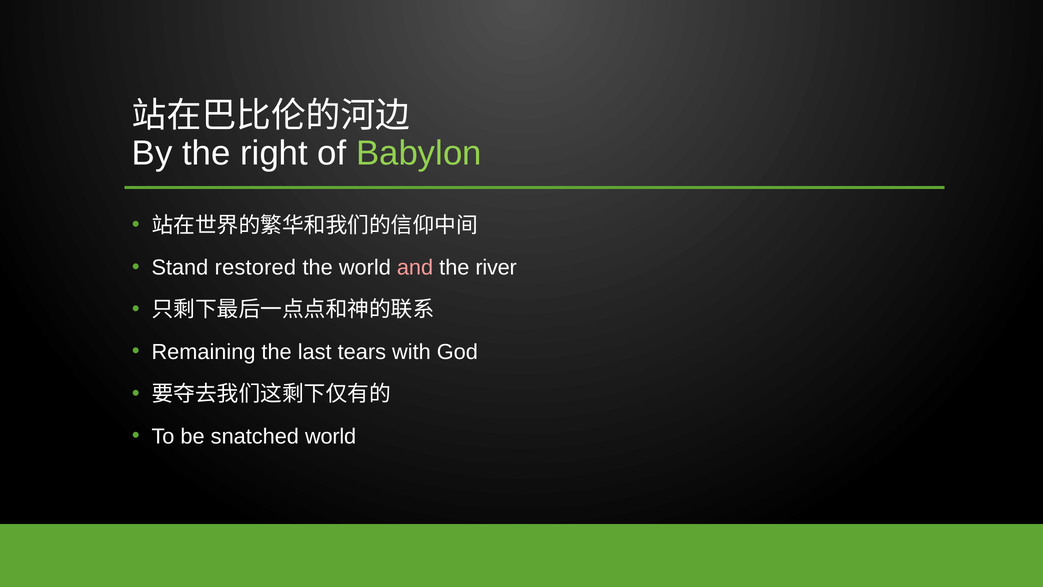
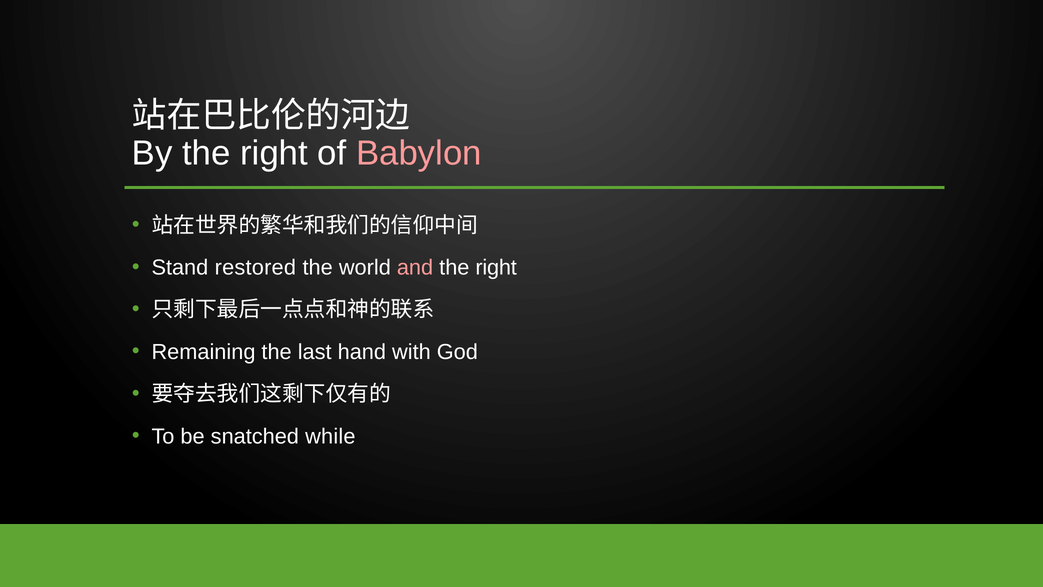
Babylon colour: light green -> pink (419, 153)
river: river -> right (496, 267)
tears: tears -> hand (362, 352)
snatched world: world -> while (330, 436)
